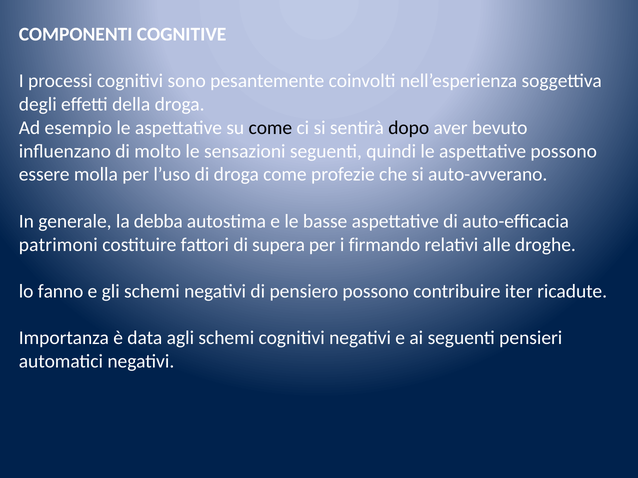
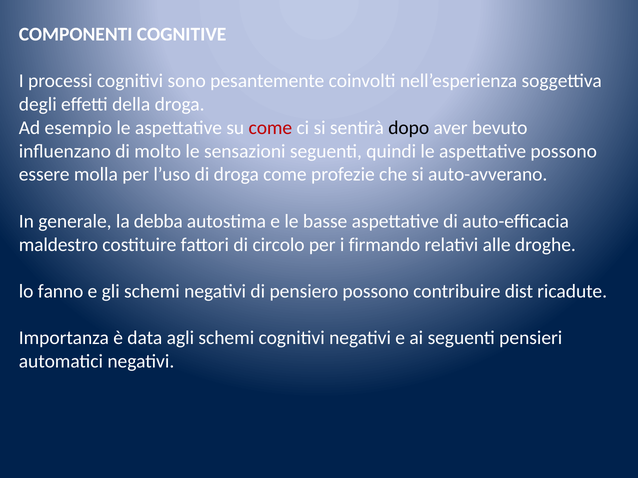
come colour: black -> red (270, 128)
patrimoni: patrimoni -> maldestro (58, 245)
supera: supera -> circolo (279, 245)
iter: iter -> dist (519, 292)
